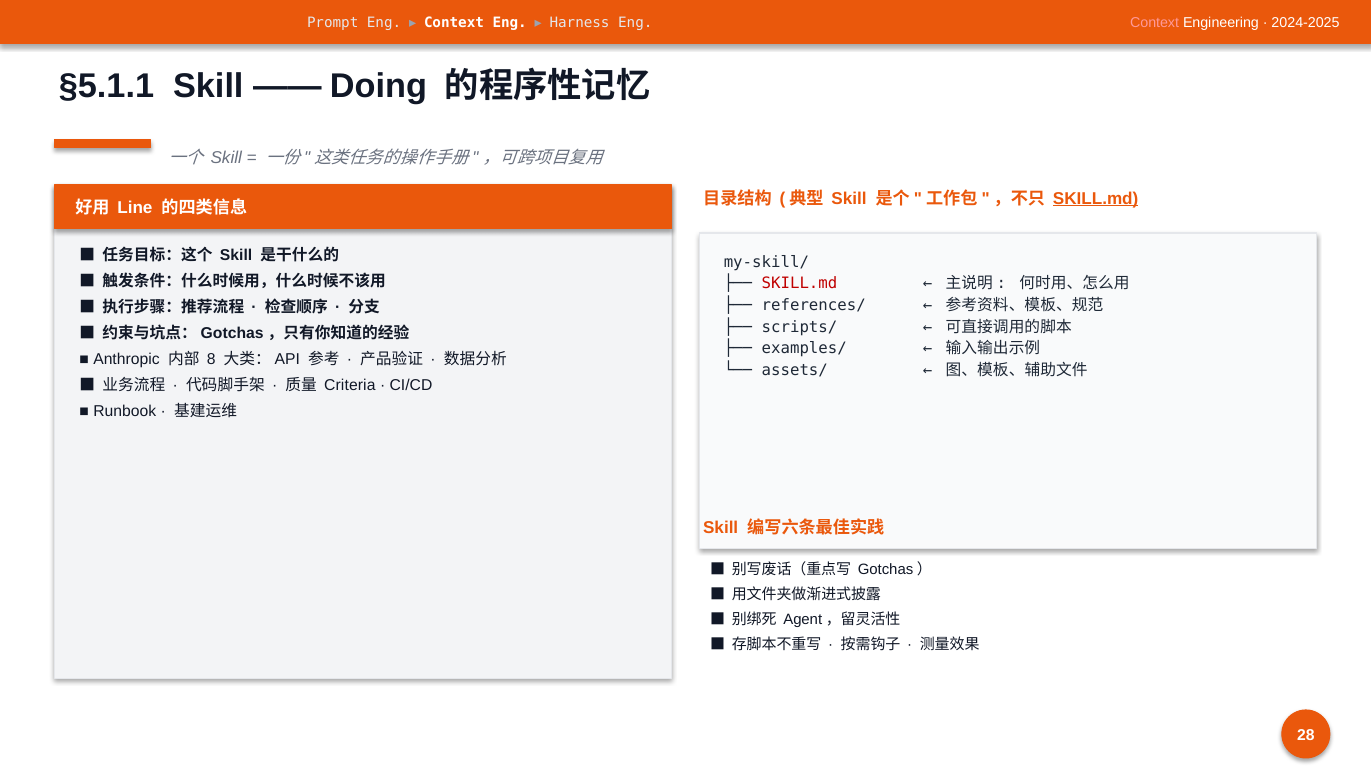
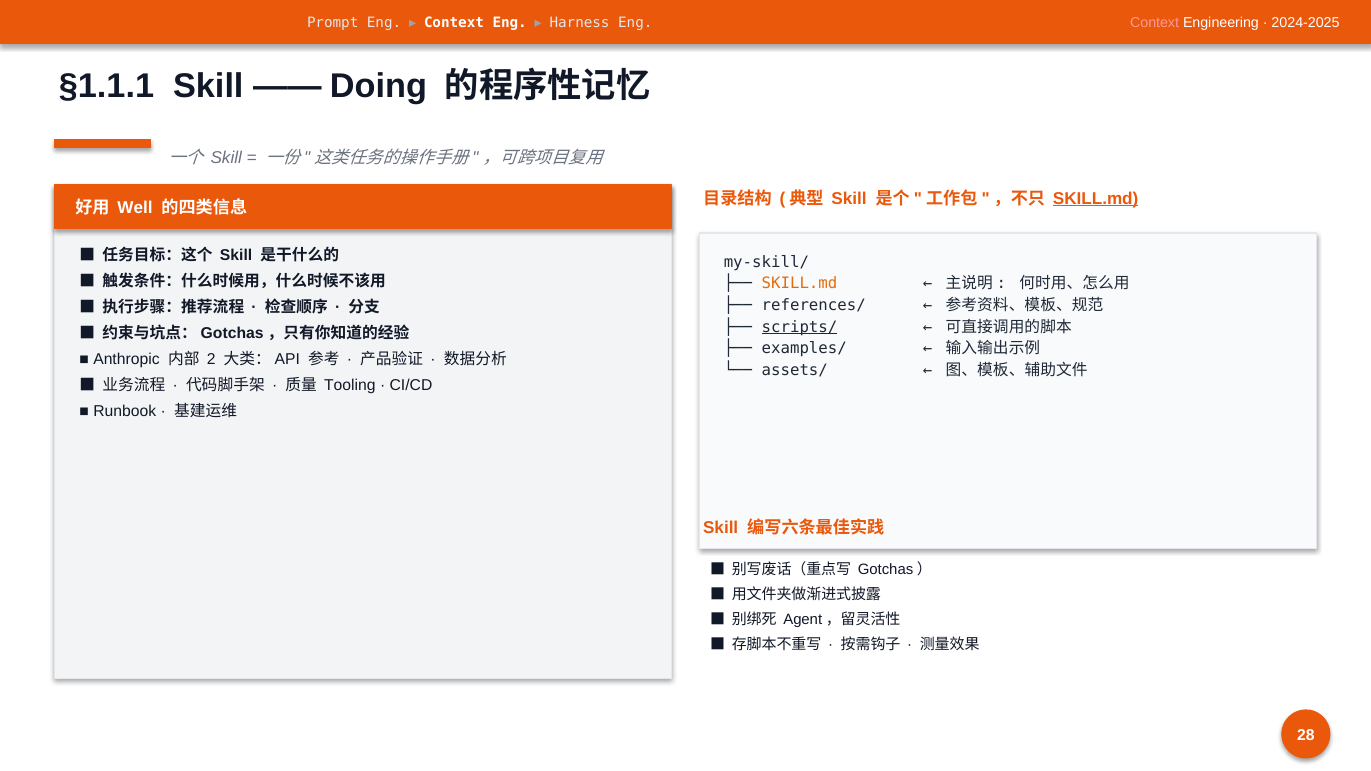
§5.1.1: §5.1.1 -> §1.1.1 (106, 87)
Line: Line -> Well (135, 208)
SKILL.md colour: red -> orange (800, 284)
scripts/ underline: none -> present (800, 327)
8: 8 -> 2 (211, 359)
Criteria: Criteria -> Tooling (350, 385)
